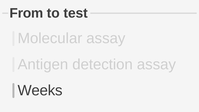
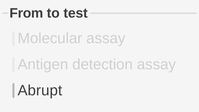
Weeks: Weeks -> Abrupt (40, 90)
